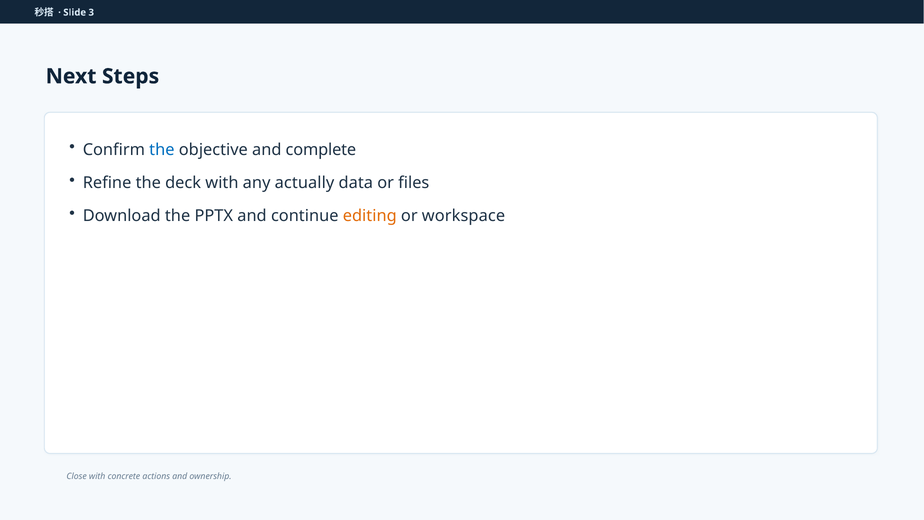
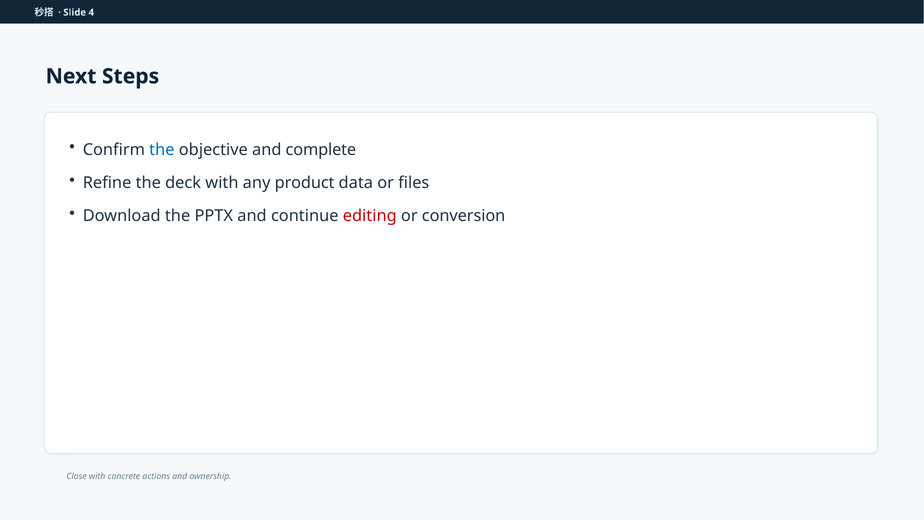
3: 3 -> 4 (91, 12)
actually: actually -> product (305, 183)
editing colour: orange -> red (370, 216)
workspace: workspace -> conversion (464, 216)
